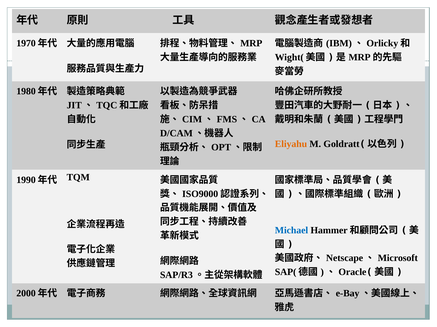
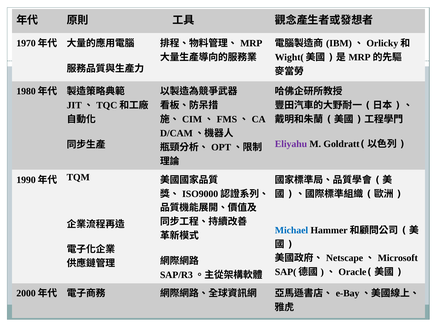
Eliyahu colour: orange -> purple (291, 144)
